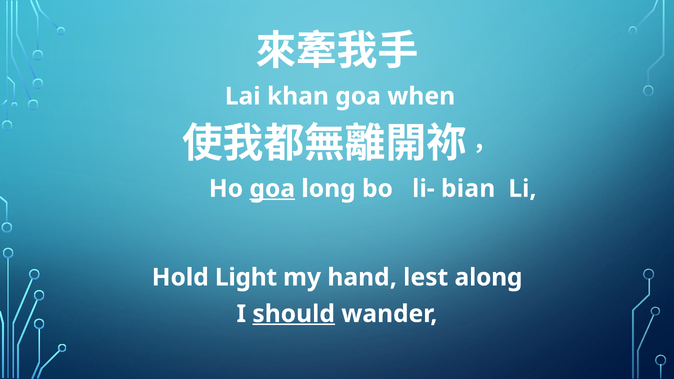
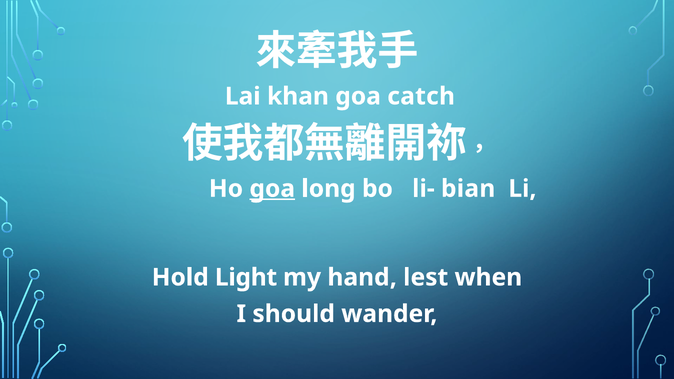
when: when -> catch (421, 96)
along: along -> when (488, 277)
should underline: present -> none (294, 314)
